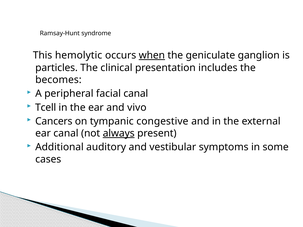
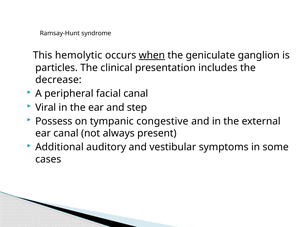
becomes: becomes -> decrease (58, 80)
Tcell: Tcell -> Viral (46, 108)
vivo: vivo -> step (137, 108)
Cancers: Cancers -> Possess (54, 121)
always underline: present -> none (119, 133)
